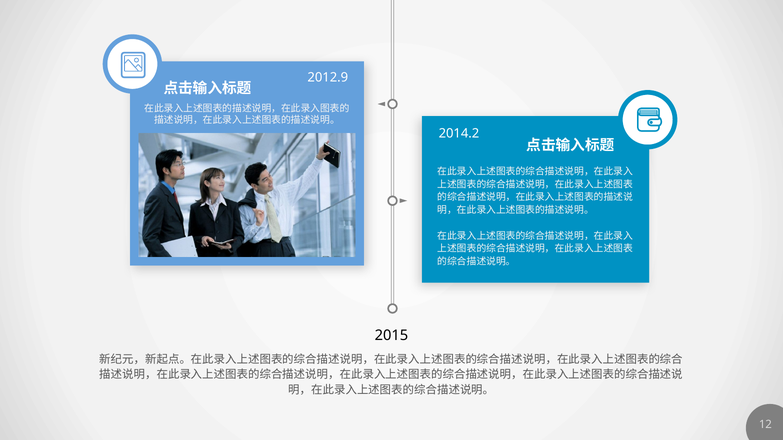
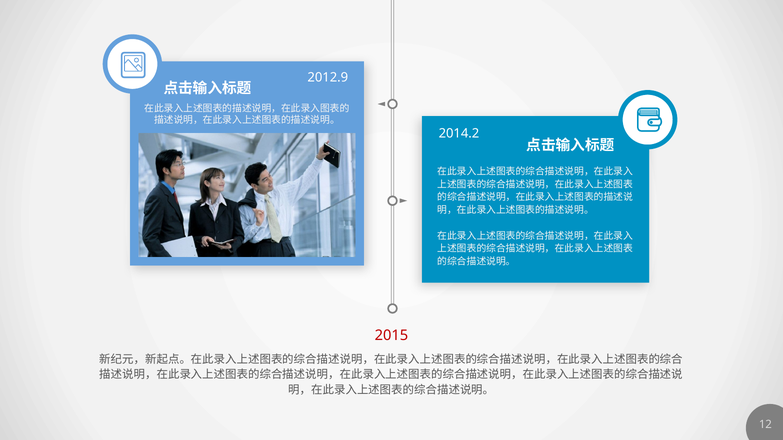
2015 colour: black -> red (391, 336)
